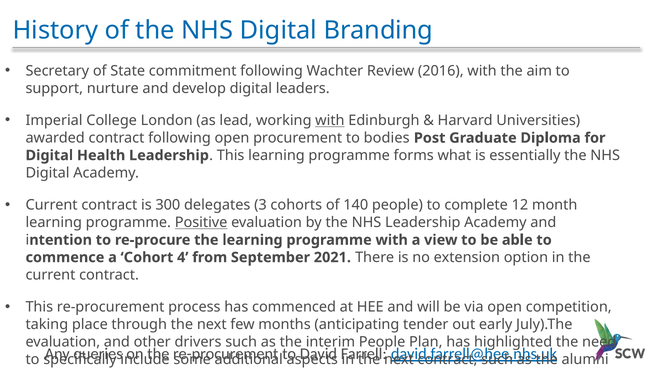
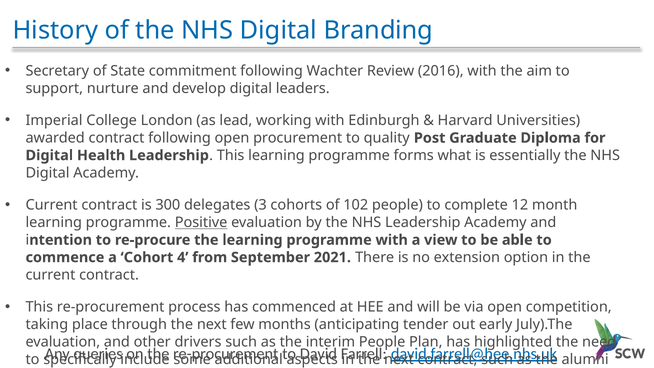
with underline: present -> none (330, 120)
bodies: bodies -> quality (387, 138)
140: 140 -> 102 (356, 205)
